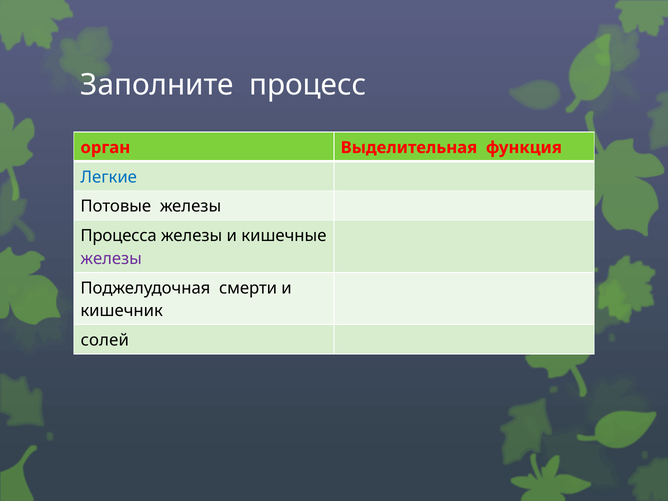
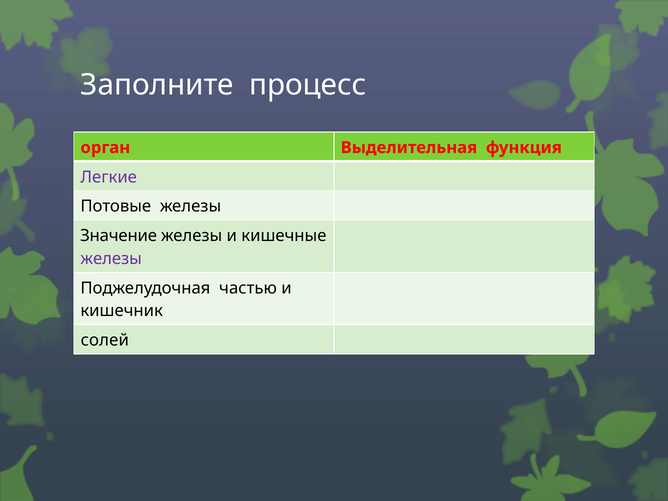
Легкие colour: blue -> purple (109, 177)
Процесса: Процесса -> Значение (119, 236)
смерти: смерти -> частью (248, 288)
